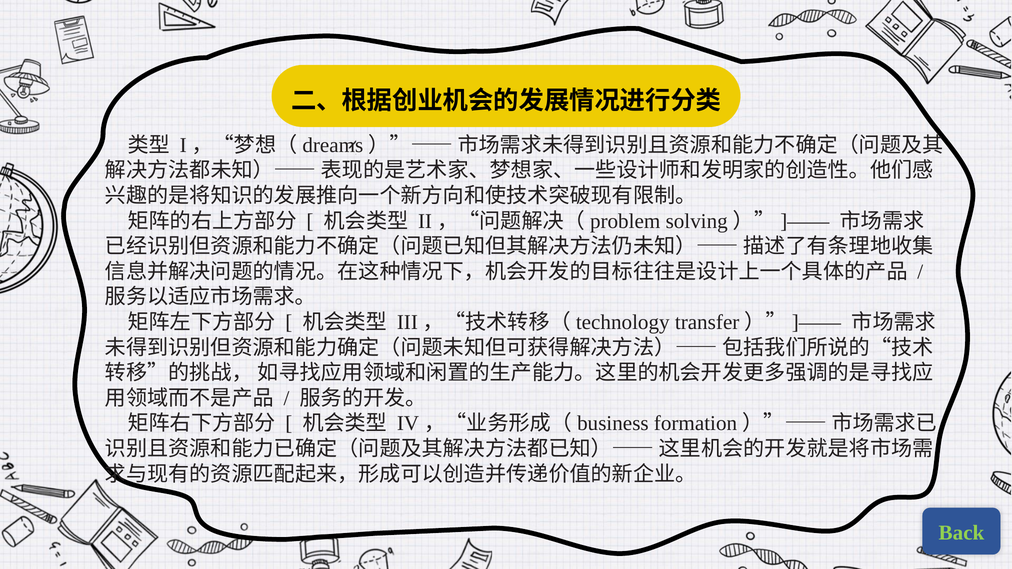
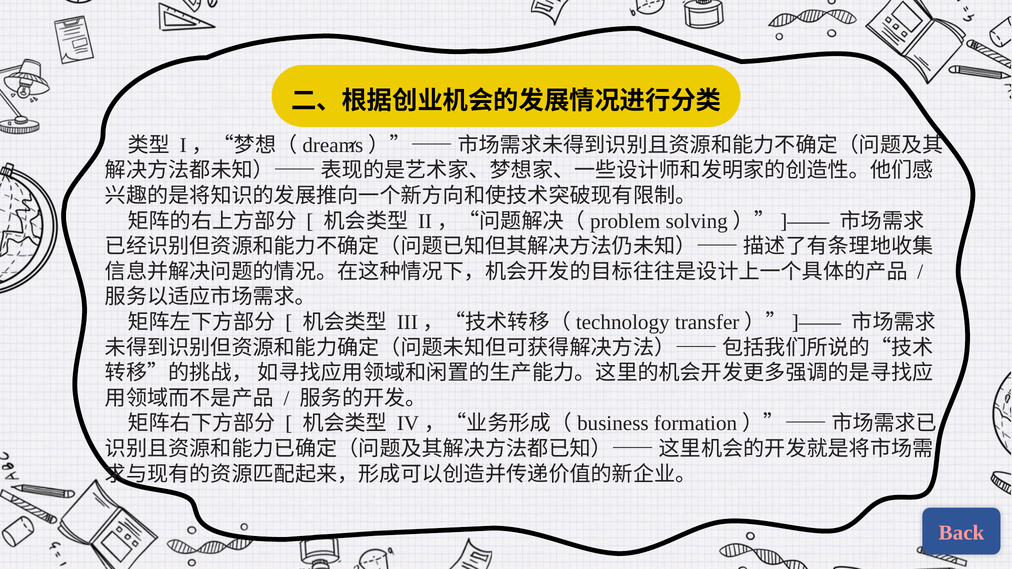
Back colour: light green -> pink (961, 533)
